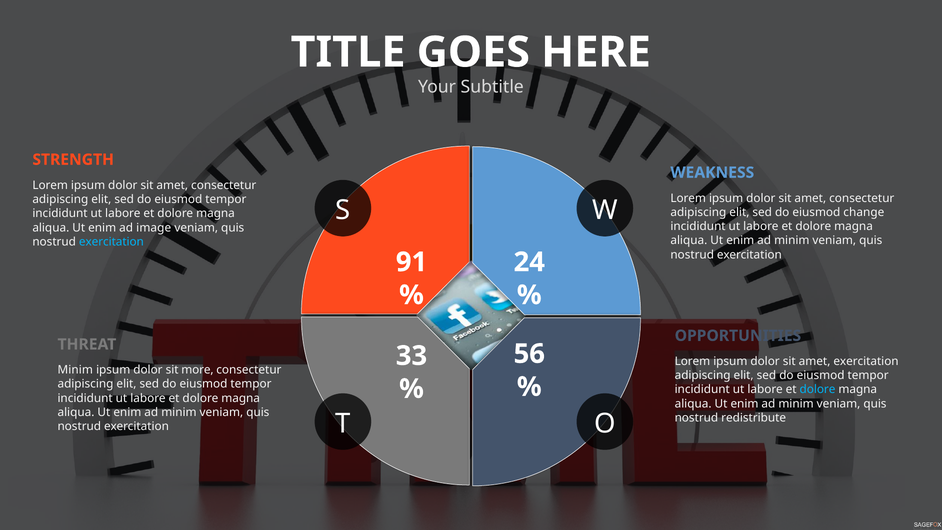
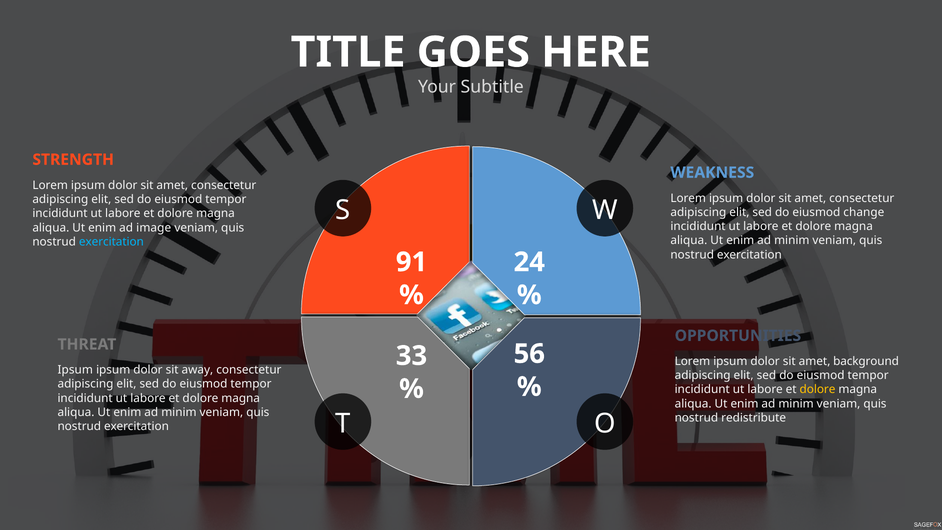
amet exercitation: exercitation -> background (866, 361)
Minim: Minim -> Ipsum (75, 370)
more: more -> away (197, 370)
dolore colour: light blue -> yellow (818, 390)
